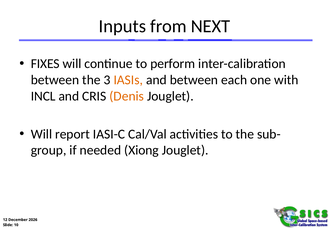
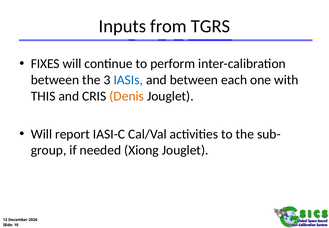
NEXT: NEXT -> TGRS (211, 26)
IASIs colour: orange -> blue (128, 80)
INCL: INCL -> THIS (43, 96)
